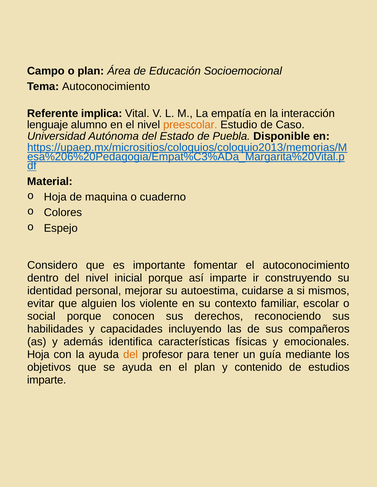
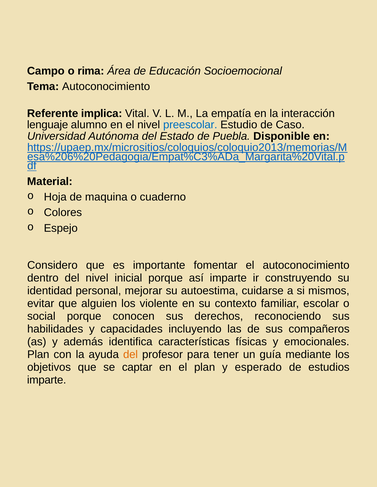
o plan: plan -> rima (91, 71)
preescolar colour: orange -> blue (190, 125)
Hoja: Hoja -> Plan (38, 354)
se ayuda: ayuda -> captar (137, 367)
contenido: contenido -> esperado (258, 367)
